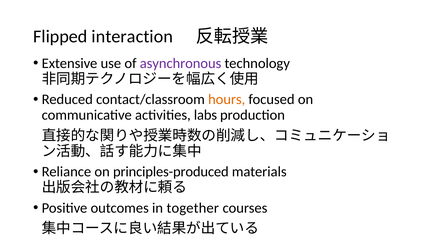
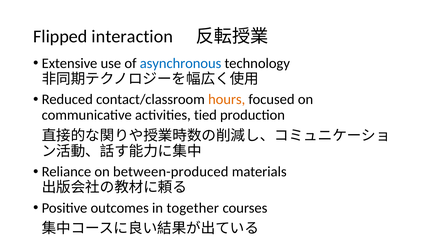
asynchronous colour: purple -> blue (181, 63)
labs: labs -> tied (205, 115)
principles-produced: principles-produced -> between-produced (171, 172)
